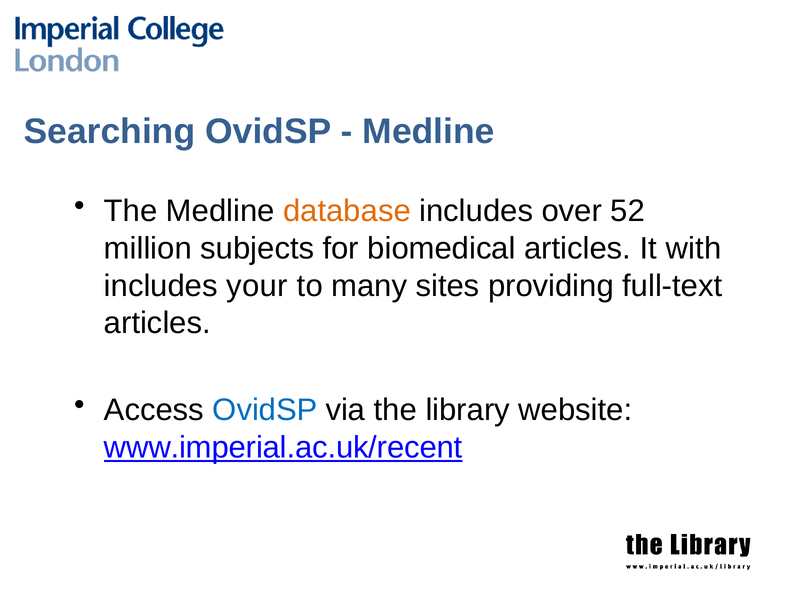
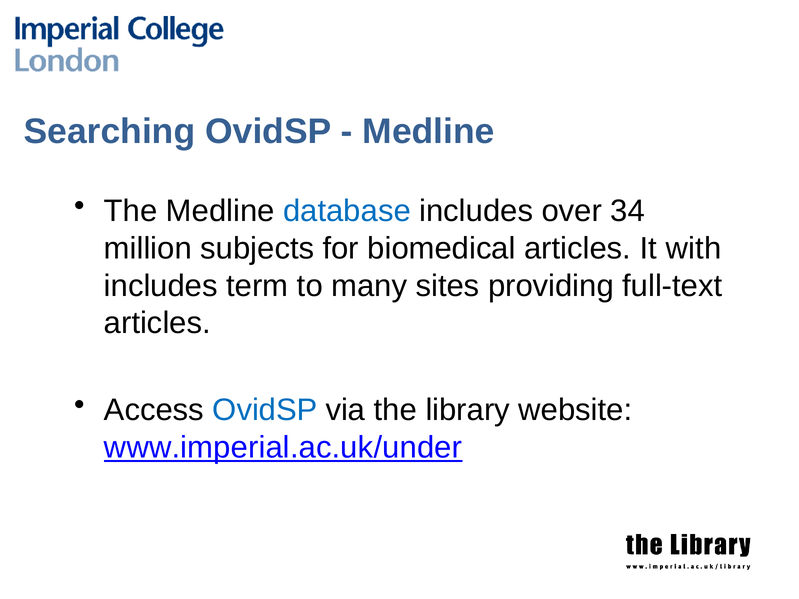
database colour: orange -> blue (347, 211)
52: 52 -> 34 (628, 211)
your: your -> term (257, 286)
www.imperial.ac.uk/recent: www.imperial.ac.uk/recent -> www.imperial.ac.uk/under (283, 448)
